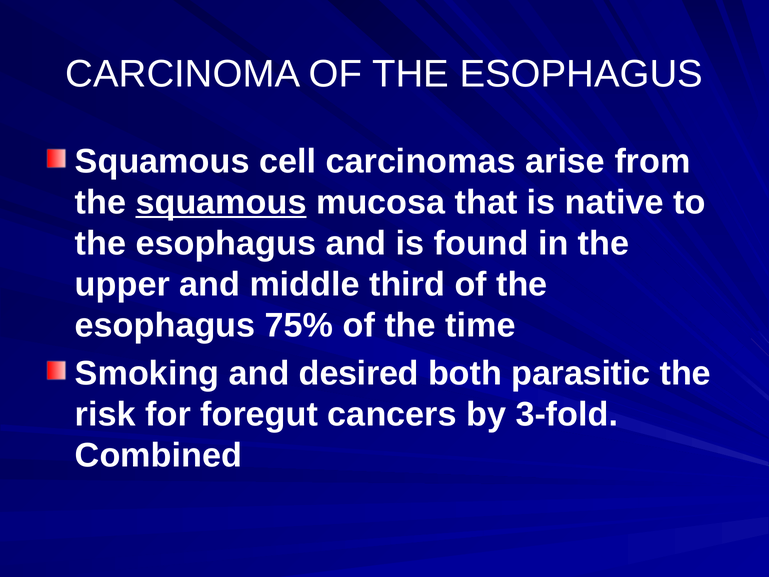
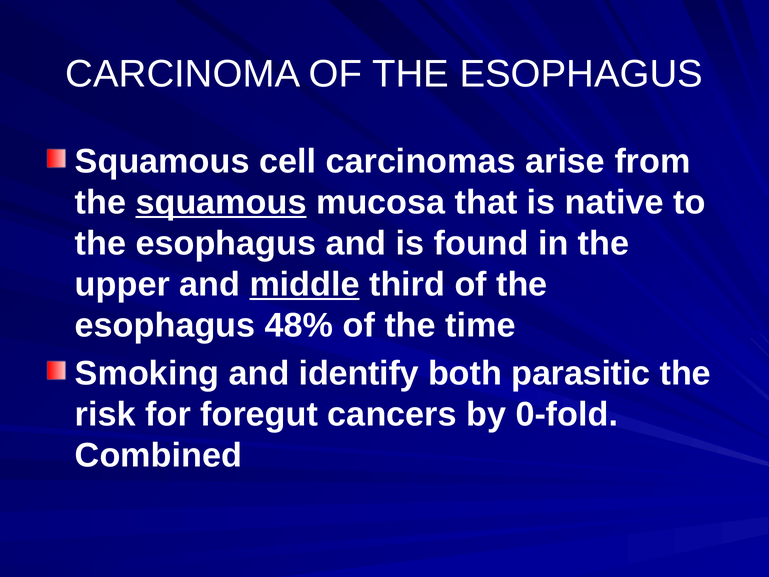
middle underline: none -> present (305, 284)
75%: 75% -> 48% (299, 325)
desired: desired -> identify (359, 373)
3-fold: 3-fold -> 0-fold (567, 414)
